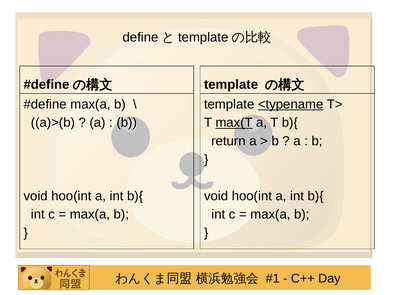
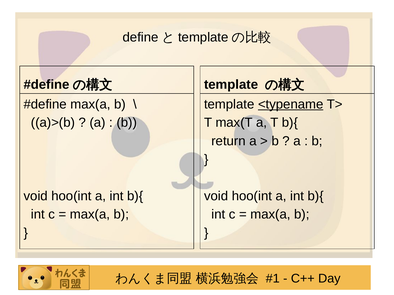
max(T underline: present -> none (234, 123)
